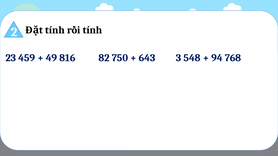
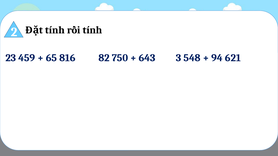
49: 49 -> 65 (51, 58)
768: 768 -> 621 (233, 58)
